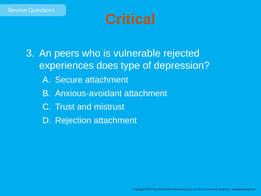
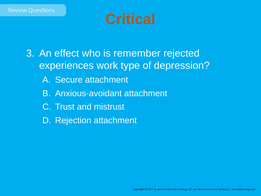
peers: peers -> effect (67, 53)
vulnerable: vulnerable -> remember (137, 53)
does: does -> work (107, 66)
